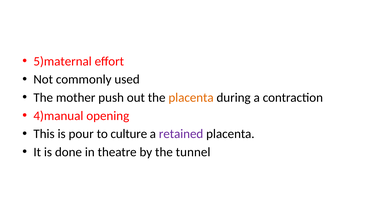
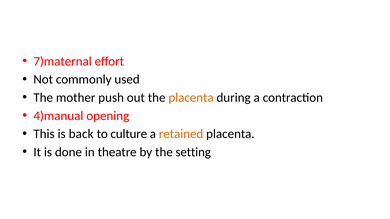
5)maternal: 5)maternal -> 7)maternal (63, 61)
pour: pour -> back (81, 134)
retained colour: purple -> orange (181, 134)
tunnel: tunnel -> setting (193, 152)
